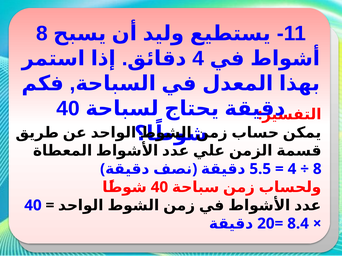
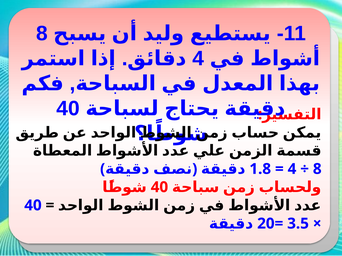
5.5: 5.5 -> 1.8 (260, 169)
8.4: 8.4 -> 3.5 (298, 224)
